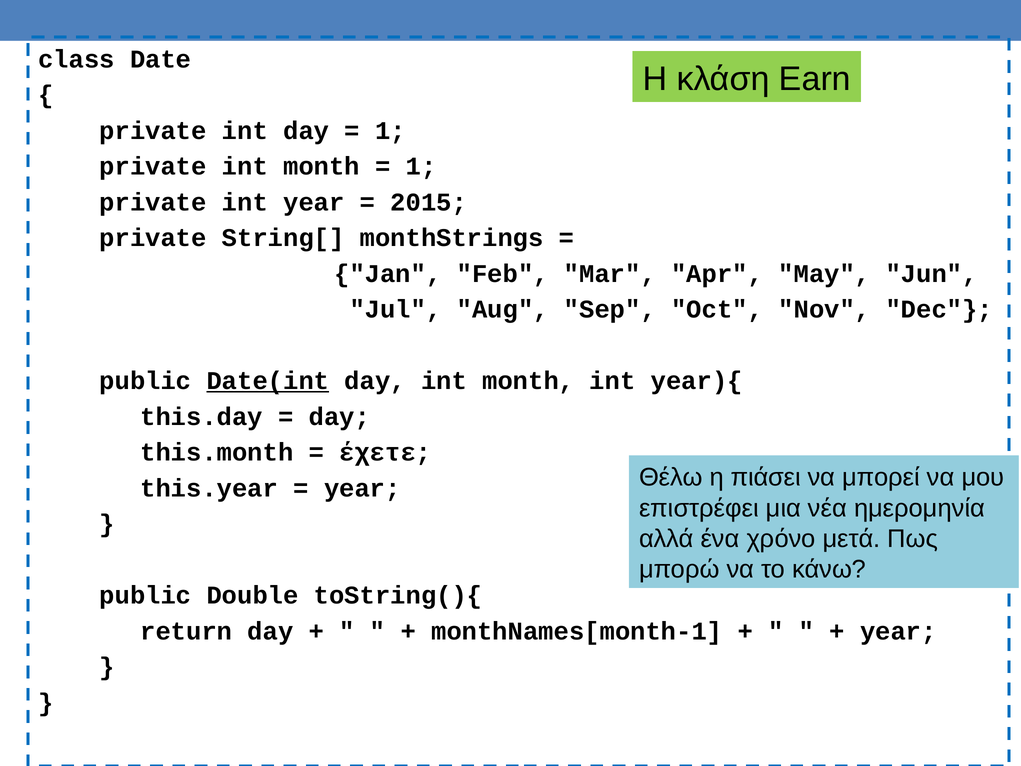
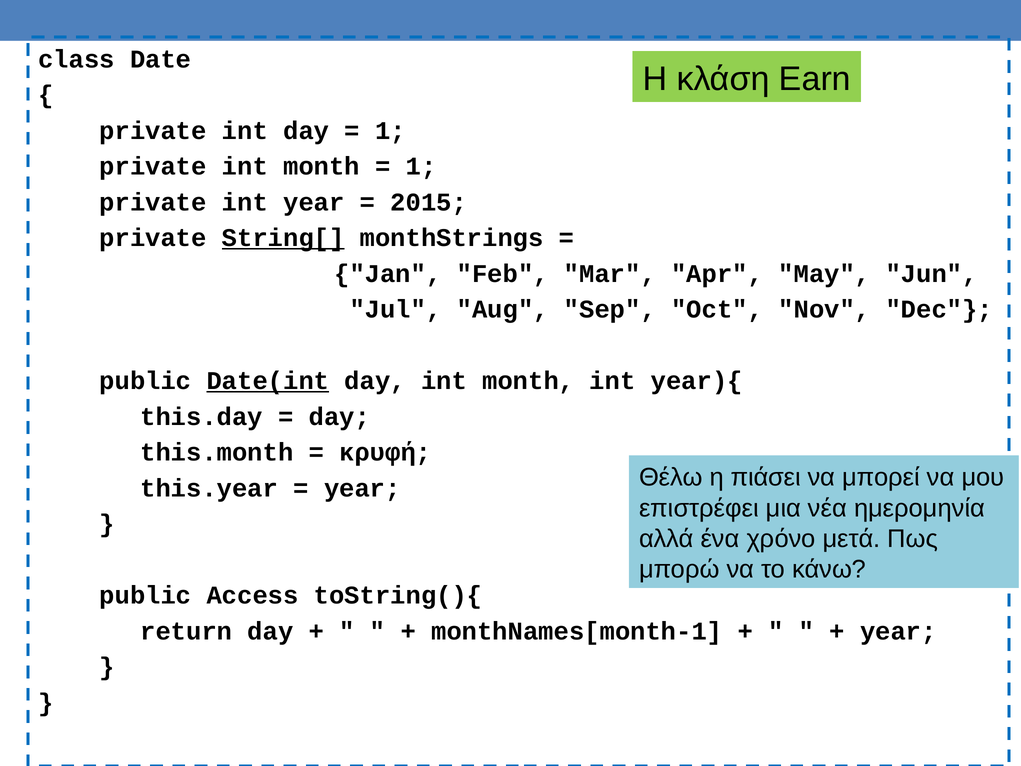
String[ underline: none -> present (283, 238)
έχετε: έχετε -> κρυφή (385, 452)
Double: Double -> Access (253, 595)
